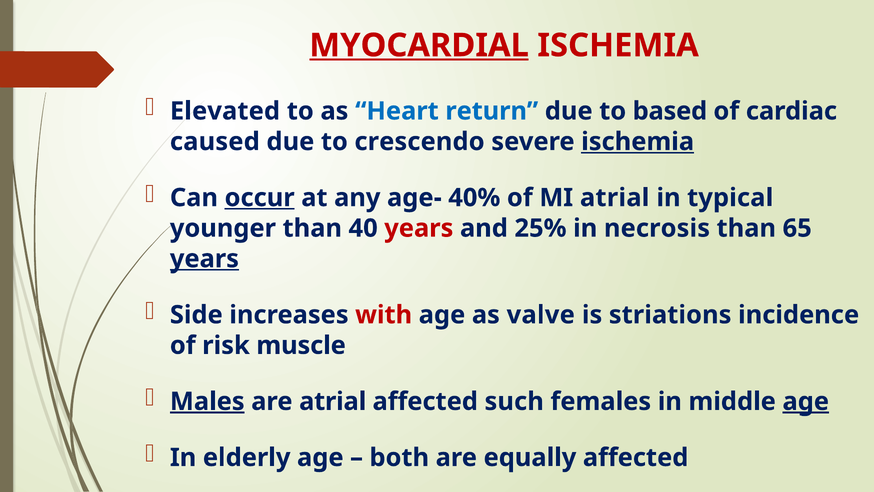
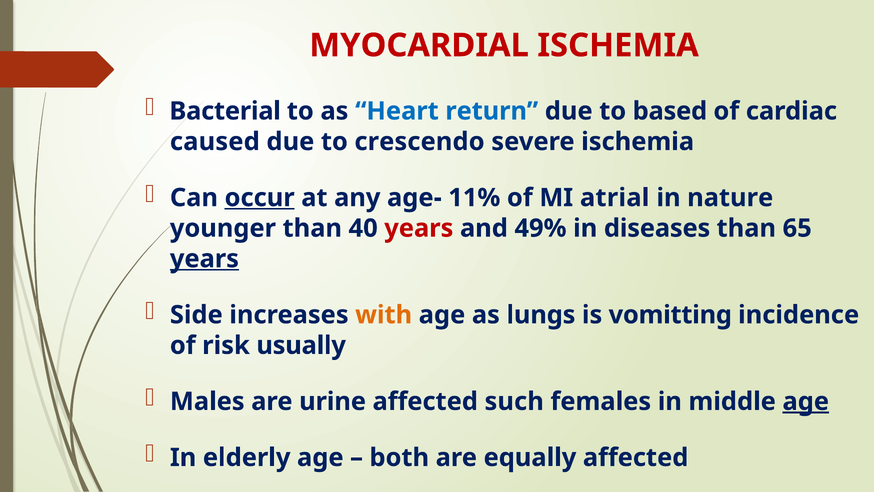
MYOCARDIAL underline: present -> none (419, 45)
Elevated: Elevated -> Bacterial (225, 111)
ischemia underline: present -> none (638, 142)
40%: 40% -> 11% (474, 198)
typical: typical -> nature (730, 198)
25%: 25% -> 49% (540, 228)
necrosis: necrosis -> diseases (657, 228)
with colour: red -> orange (384, 315)
valve: valve -> lungs (541, 315)
striations: striations -> vomitting (670, 315)
muscle: muscle -> usually (301, 345)
Males underline: present -> none (207, 401)
are atrial: atrial -> urine (333, 401)
